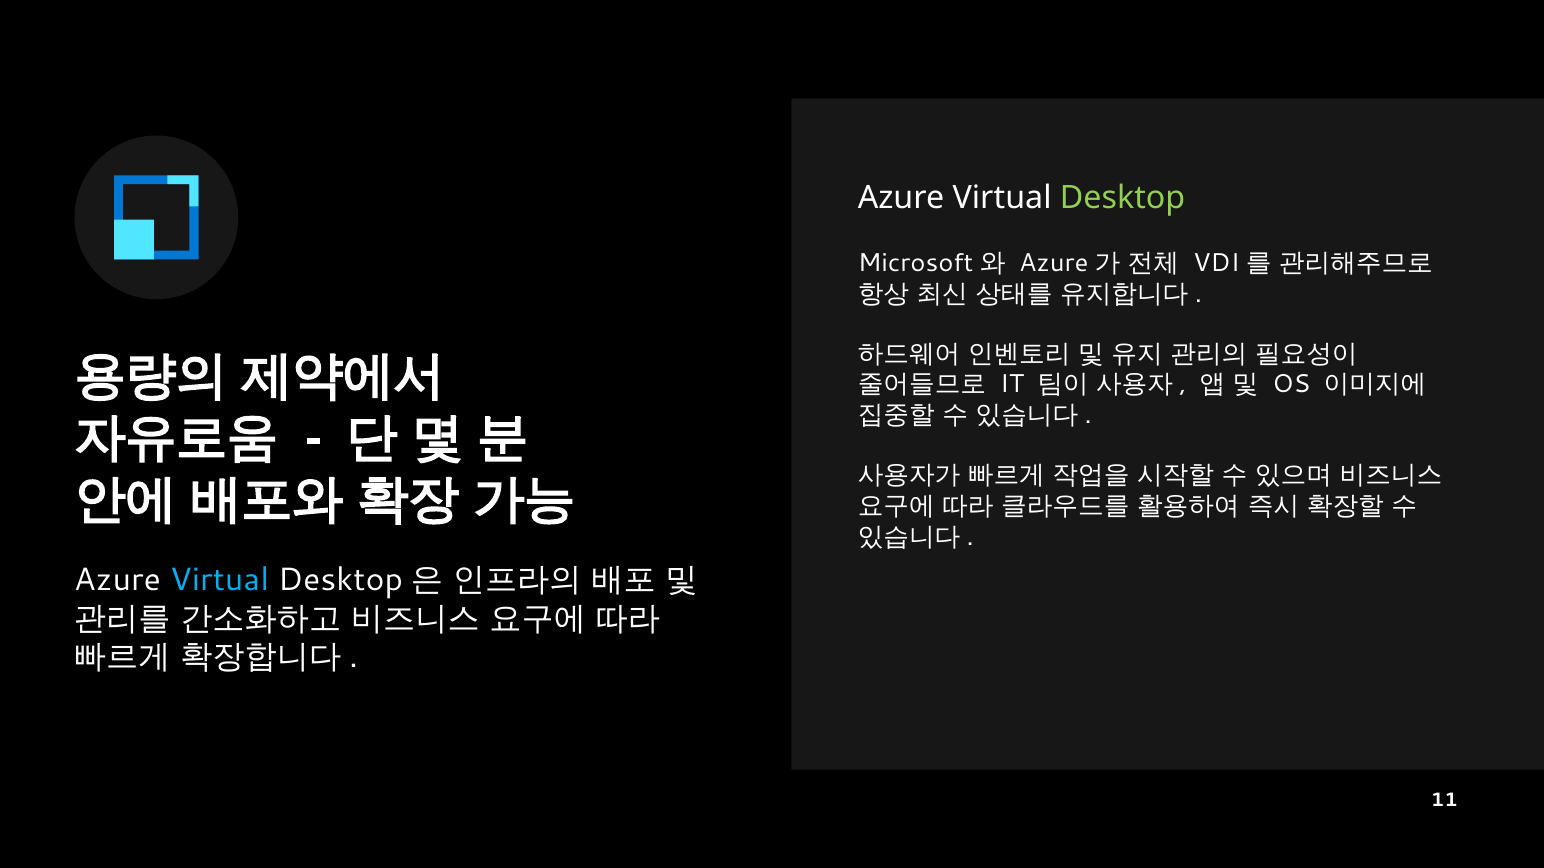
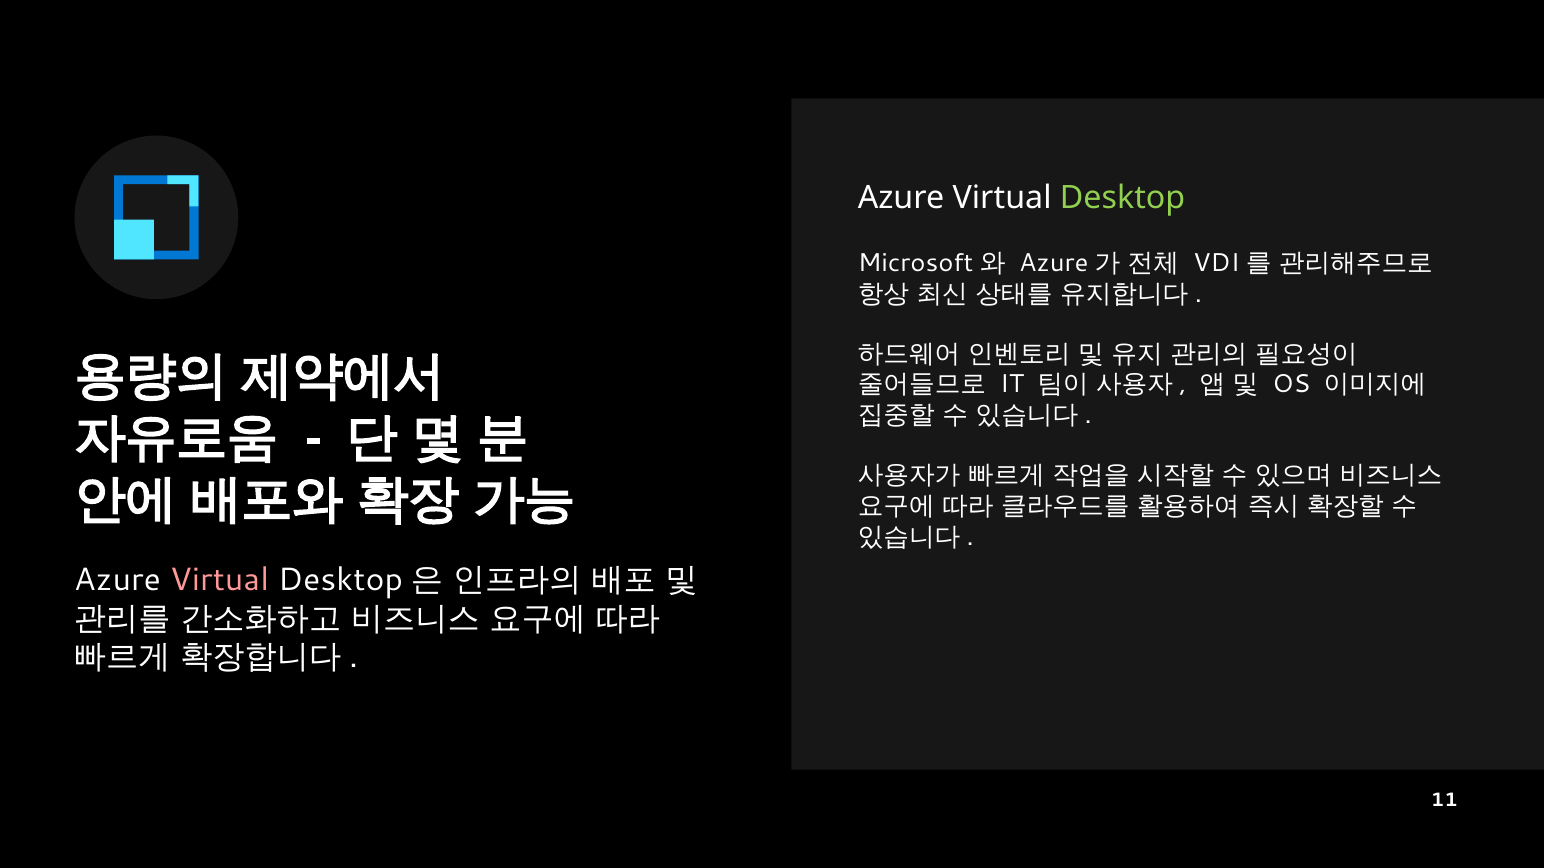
Virtual colour: light blue -> pink (219, 580)
